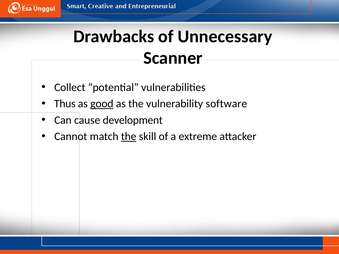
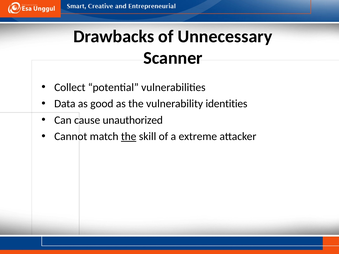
Thus: Thus -> Data (65, 104)
good underline: present -> none (102, 104)
software: software -> identities (226, 104)
development: development -> unauthorized (133, 120)
